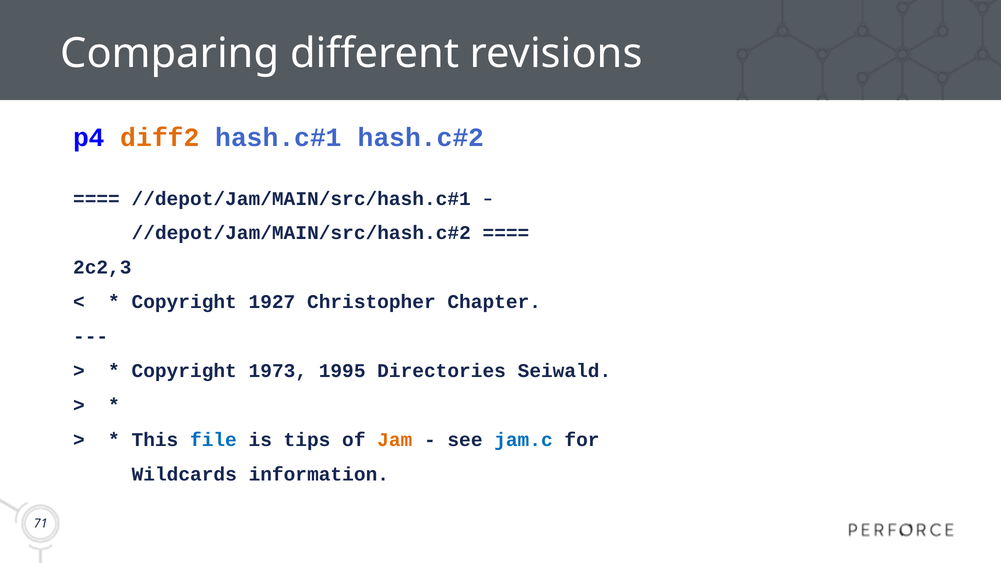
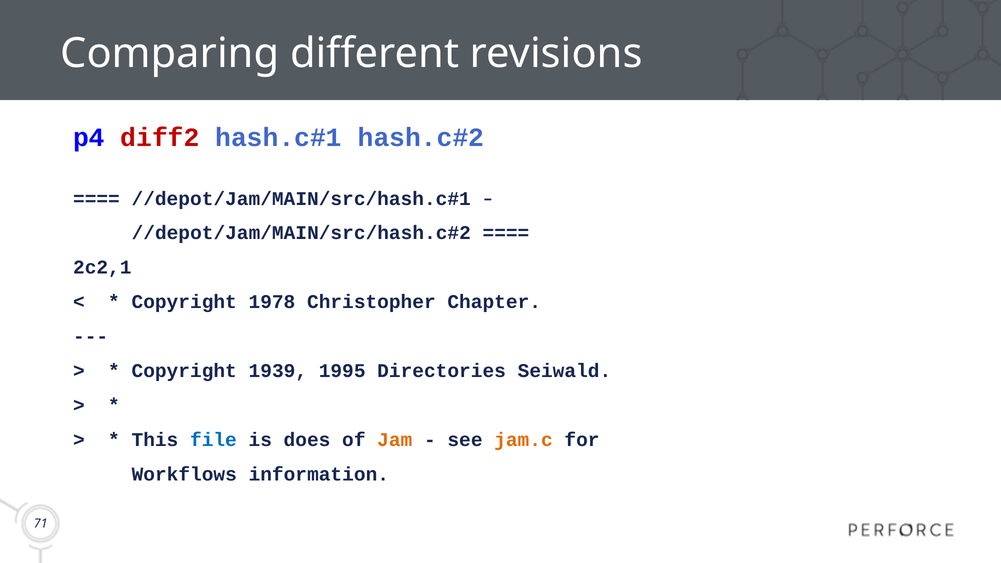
diff2 colour: orange -> red (160, 137)
2c2,3: 2c2,3 -> 2c2,1 (102, 268)
1927: 1927 -> 1978 (272, 302)
1973: 1973 -> 1939 (278, 371)
tips: tips -> does (307, 440)
jam.c colour: blue -> orange (523, 440)
Wildcards: Wildcards -> Workflows (184, 474)
